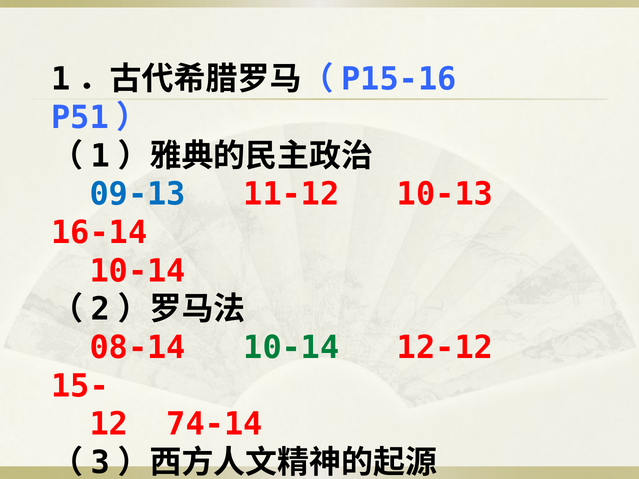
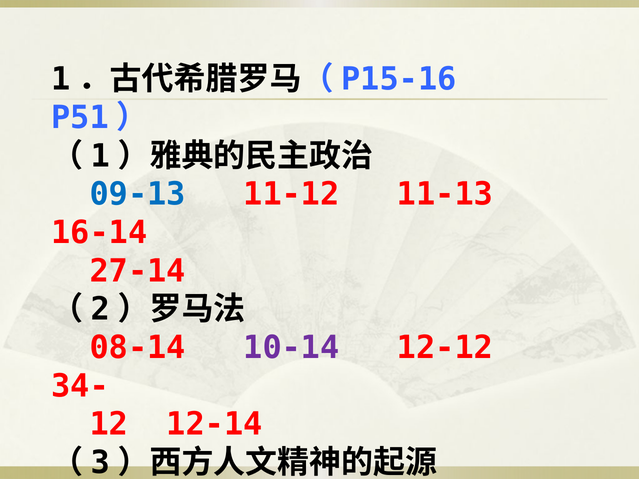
10-13: 10-13 -> 11-13 (445, 194)
10-14: 10-14 -> 27-14 (138, 271)
10-14 colour: green -> purple (291, 348)
15-: 15- -> 34- (80, 386)
74-14: 74-14 -> 12-14 (214, 425)
